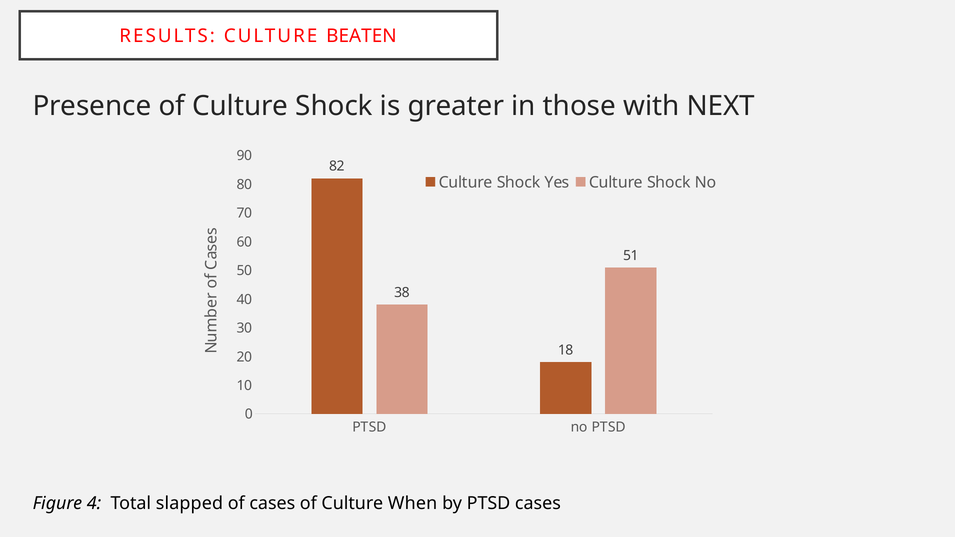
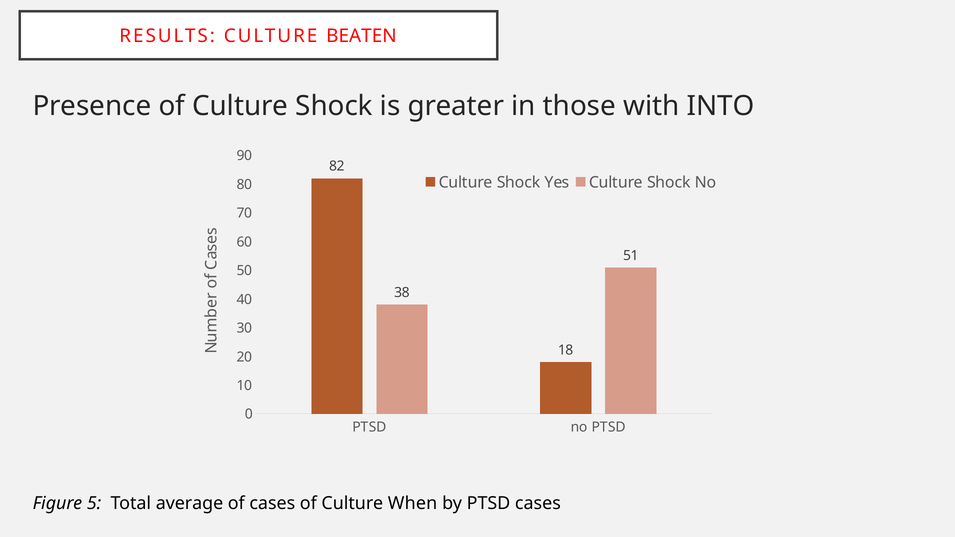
NEXT: NEXT -> INTO (721, 106)
4: 4 -> 5 (94, 503)
slapped: slapped -> average (190, 503)
